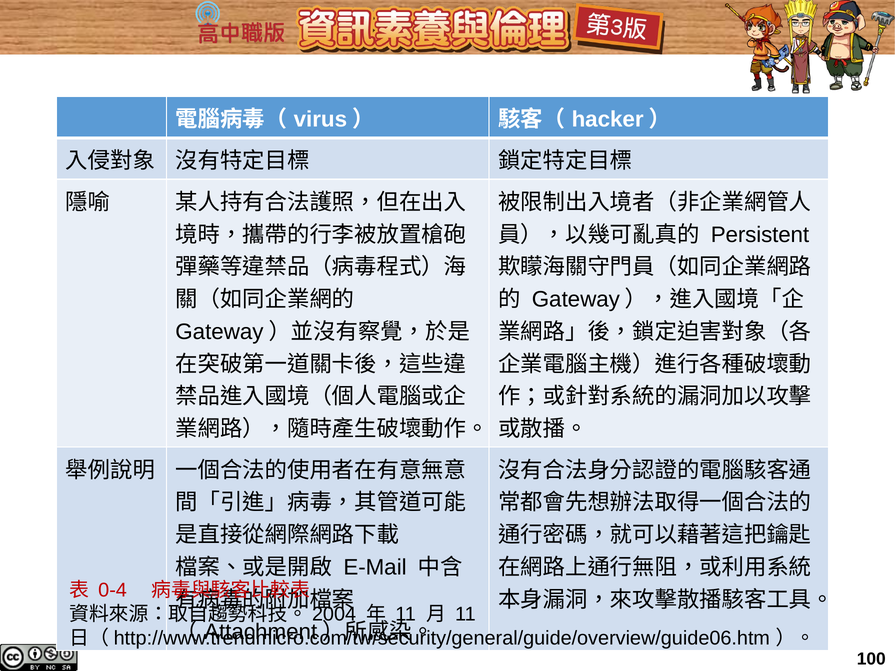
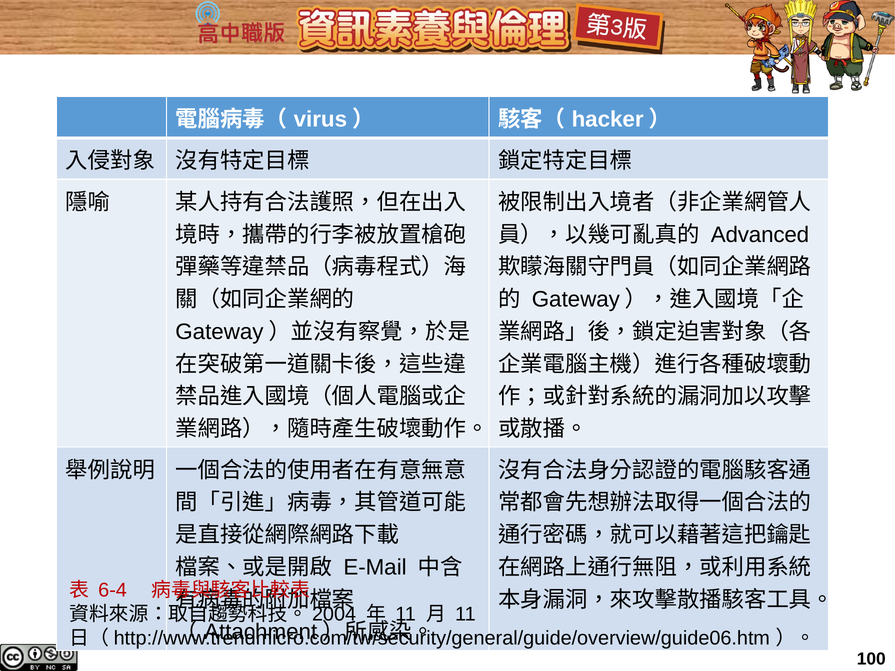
Persistent: Persistent -> Advanced (760, 235)
0-4: 0-4 -> 6-4 (113, 591)
